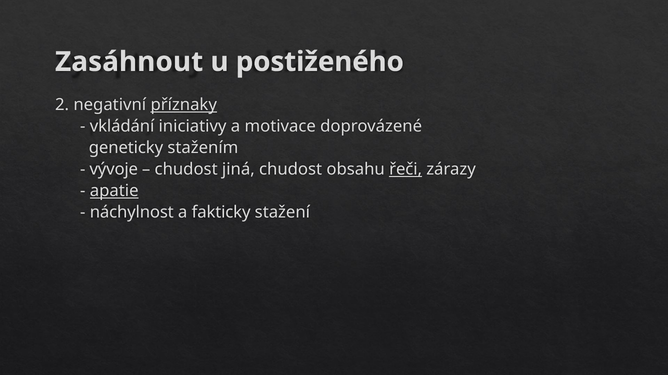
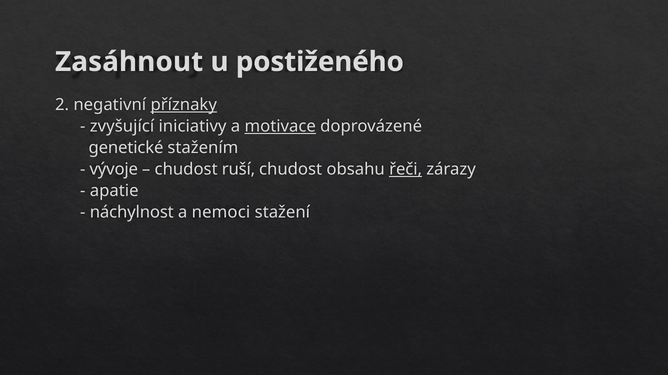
vkládání: vkládání -> zvyšující (122, 126)
motivace underline: none -> present (280, 126)
geneticky: geneticky -> genetické (126, 148)
jiná: jiná -> ruší (238, 170)
apatie underline: present -> none (114, 191)
fakticky: fakticky -> nemoci (221, 213)
